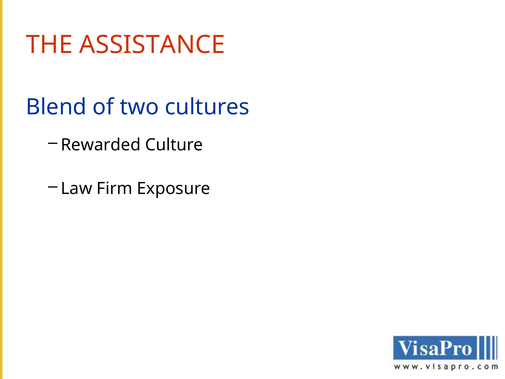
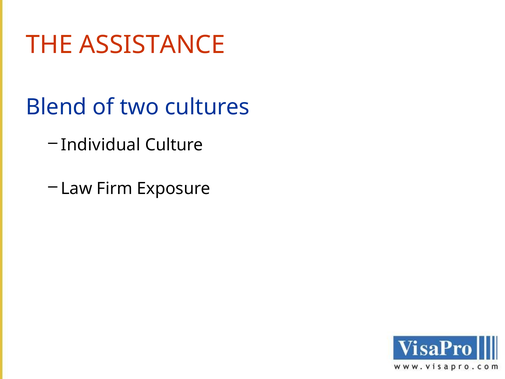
Rewarded: Rewarded -> Individual (101, 145)
